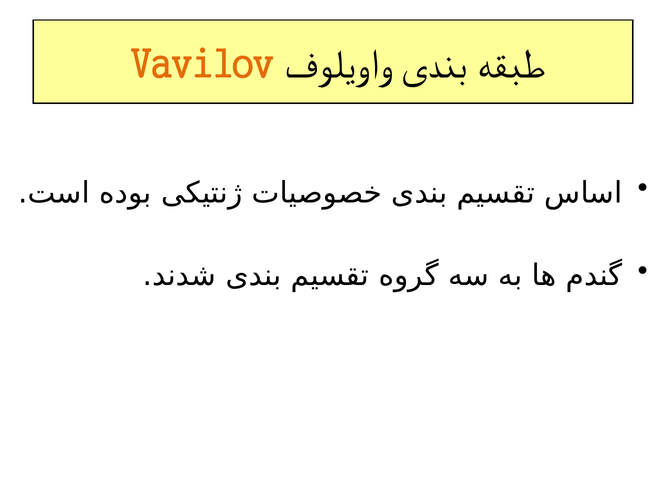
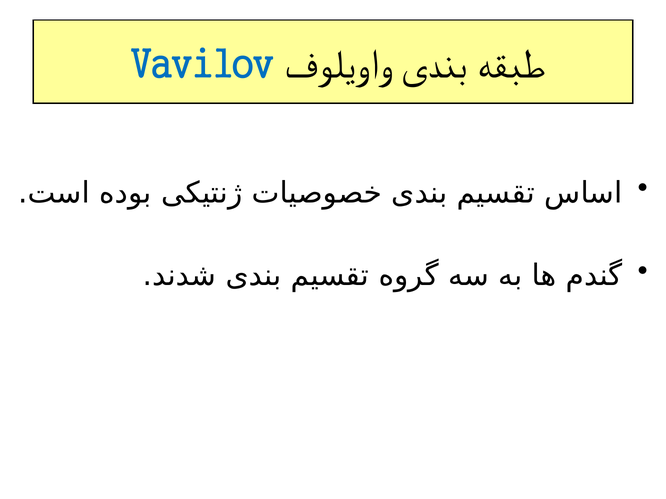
Vavilov colour: orange -> blue (202, 64)
